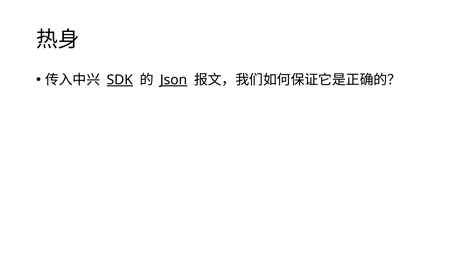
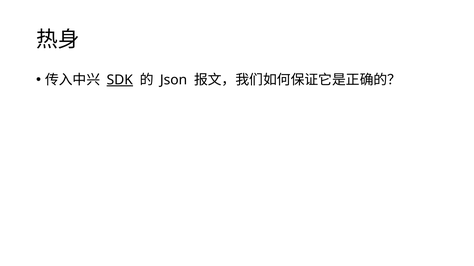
Json underline: present -> none (174, 80)
